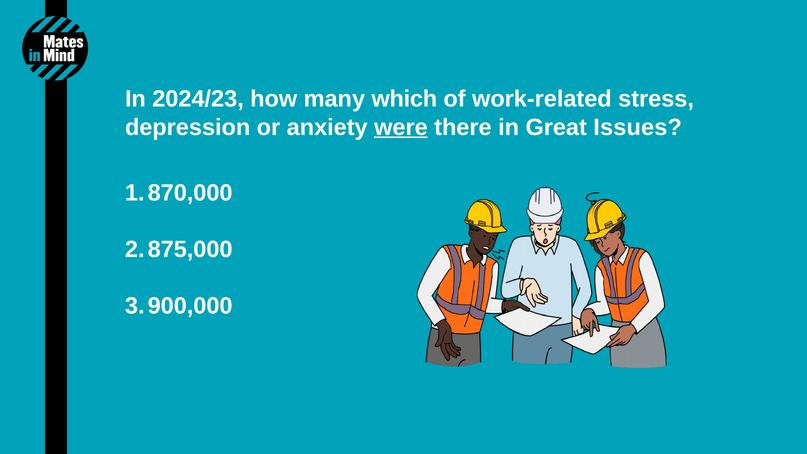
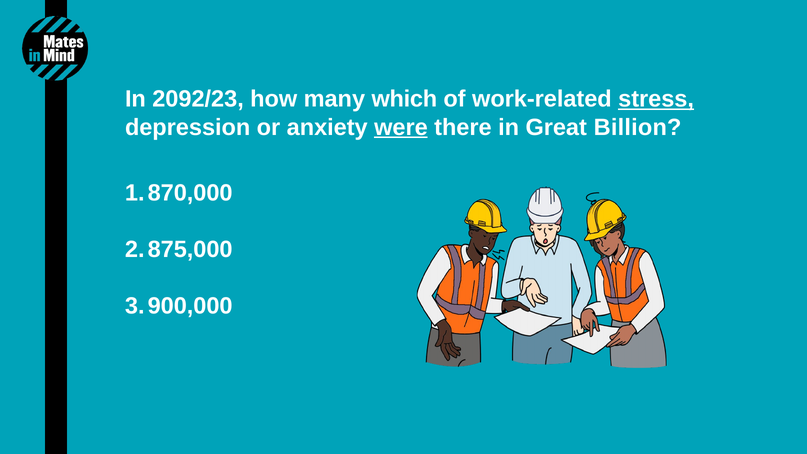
2024/23: 2024/23 -> 2092/23 (198, 99)
stress underline: none -> present (656, 99)
Issues: Issues -> Billion (638, 127)
